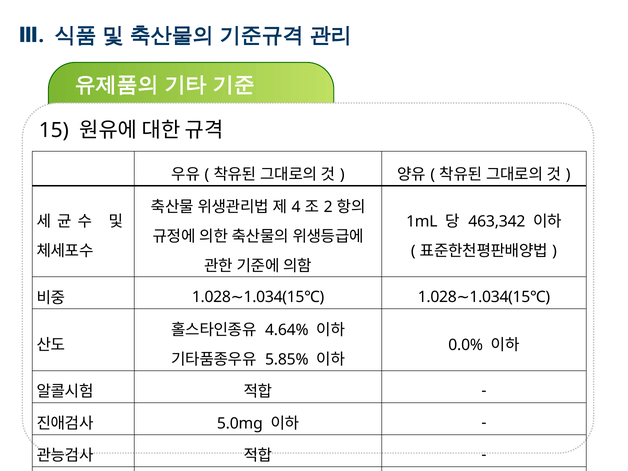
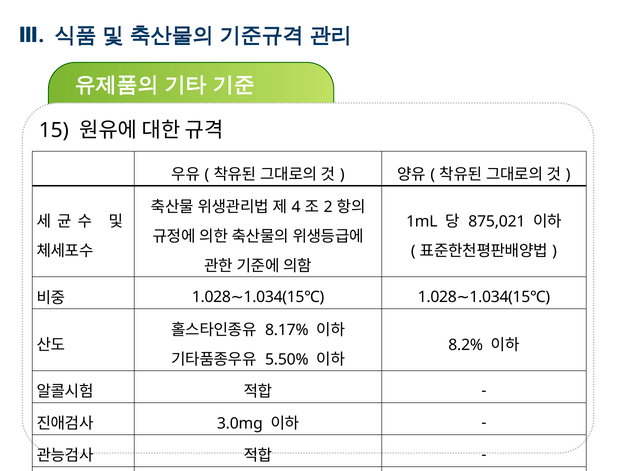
463,342: 463,342 -> 875,021 (497, 222)
4.64%: 4.64% -> 8.17% (287, 330)
0.0%: 0.0% -> 8.2% (466, 345)
5.85%: 5.85% -> 5.50% (287, 360)
5.0mg: 5.0mg -> 3.0mg (240, 424)
